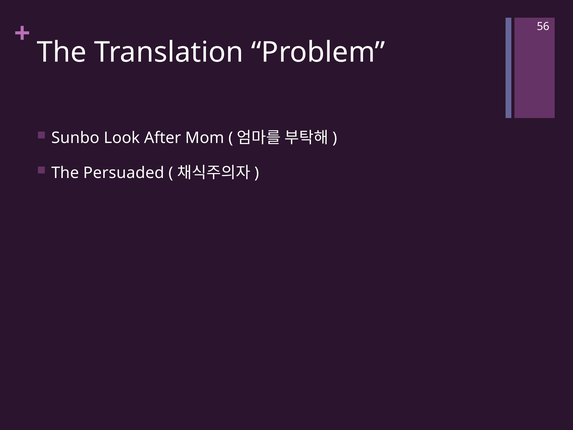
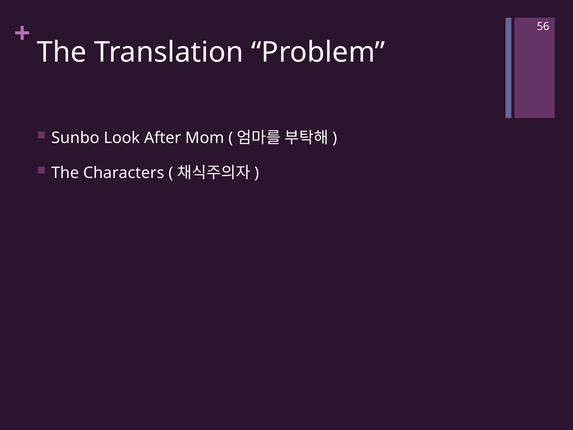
Persuaded: Persuaded -> Characters (124, 173)
